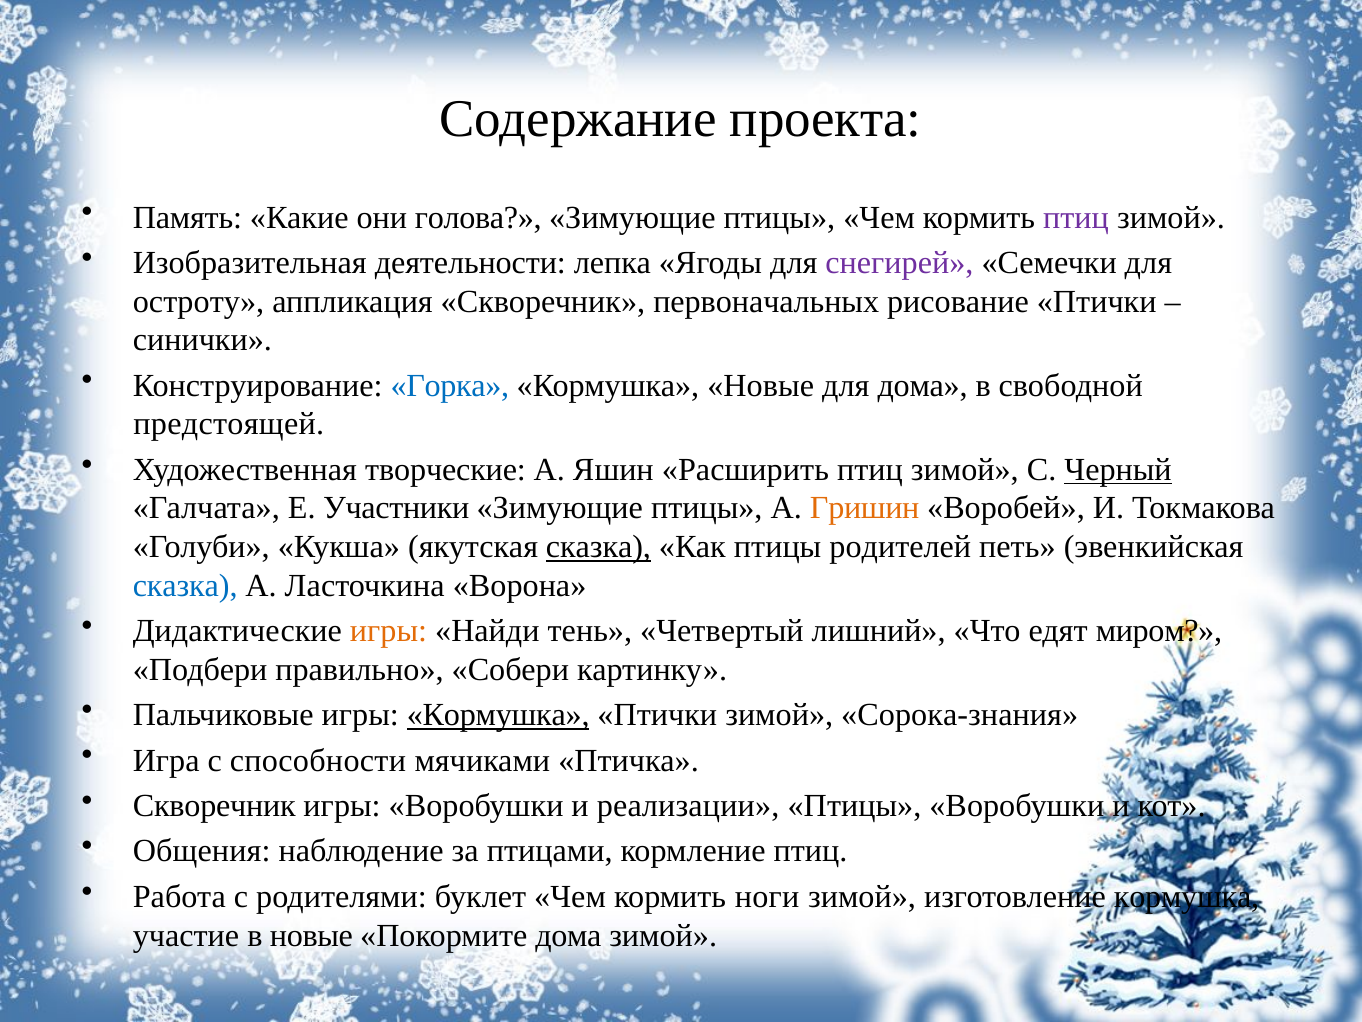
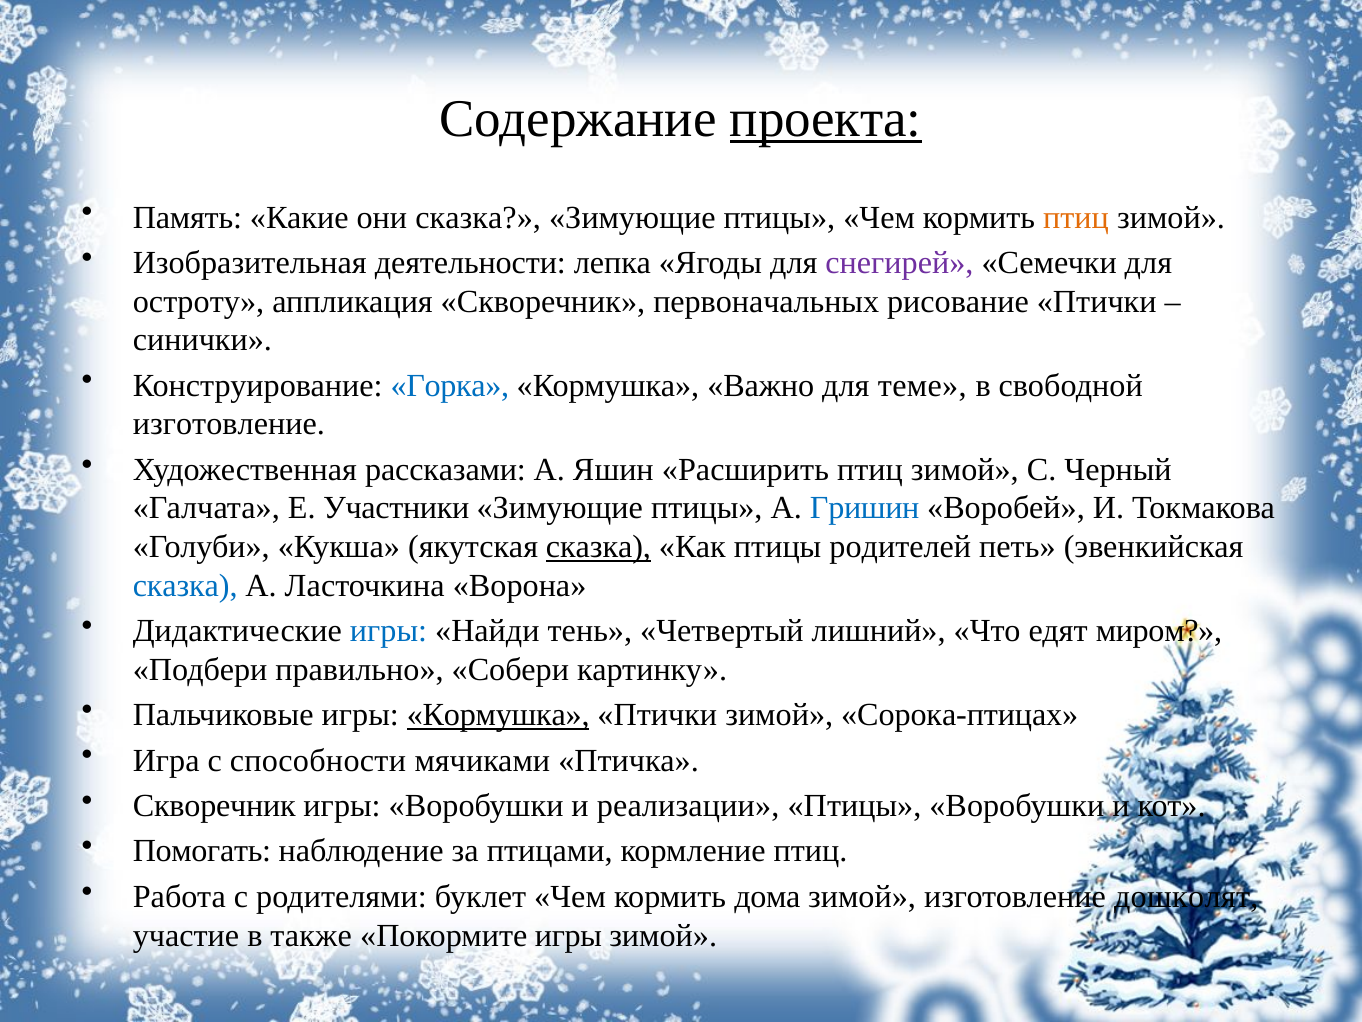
проекта underline: none -> present (826, 119)
они голова: голова -> сказка (478, 217)
птиц colour: purple -> orange (1076, 217)
Кормушка Новые: Новые -> Важно (761, 385)
для дома: дома -> теме (922, 385)
предстоящей: предстоящей -> изготовление (229, 424)
творческие: творческие -> рассказами (445, 469)
Черный underline: present -> none (1118, 469)
Гришин colour: orange -> blue (865, 508)
игры colour: orange -> blue (388, 631)
Сорока-знания: Сорока-знания -> Сорока-птицах (960, 715)
Общения: Общения -> Помогать (202, 851)
ноги: ноги -> дома (767, 896)
изготовление кормушка: кормушка -> дошколят (1186, 896)
в новые: новые -> также (311, 935)
Покормите дома: дома -> игры (568, 935)
